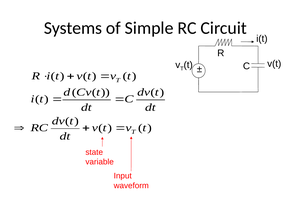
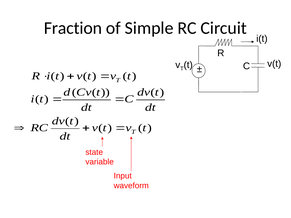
Systems: Systems -> Fraction (73, 28)
